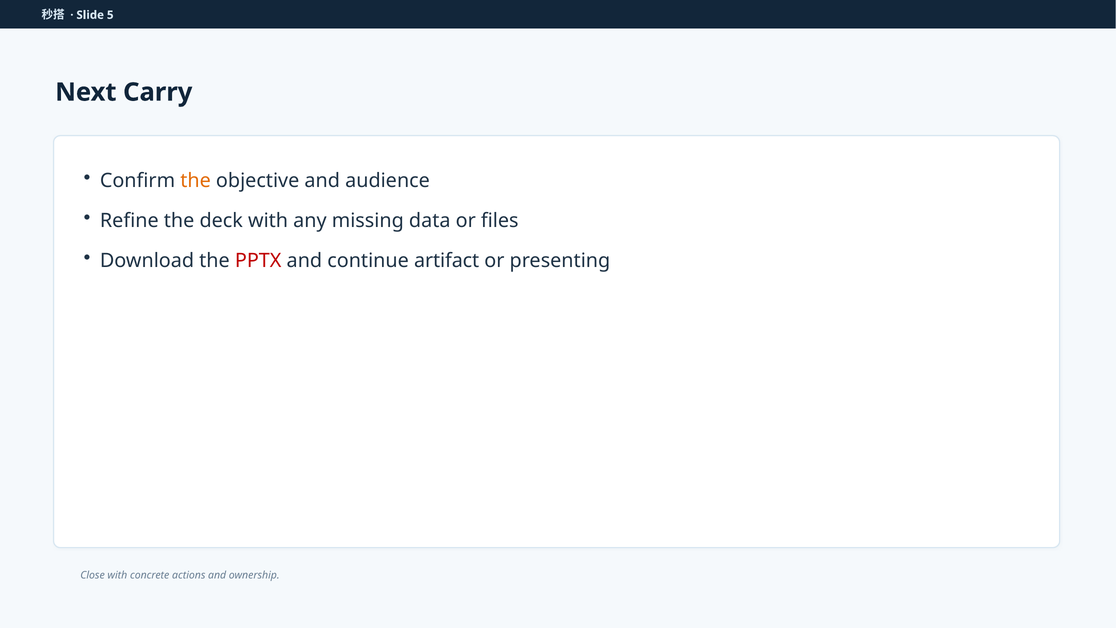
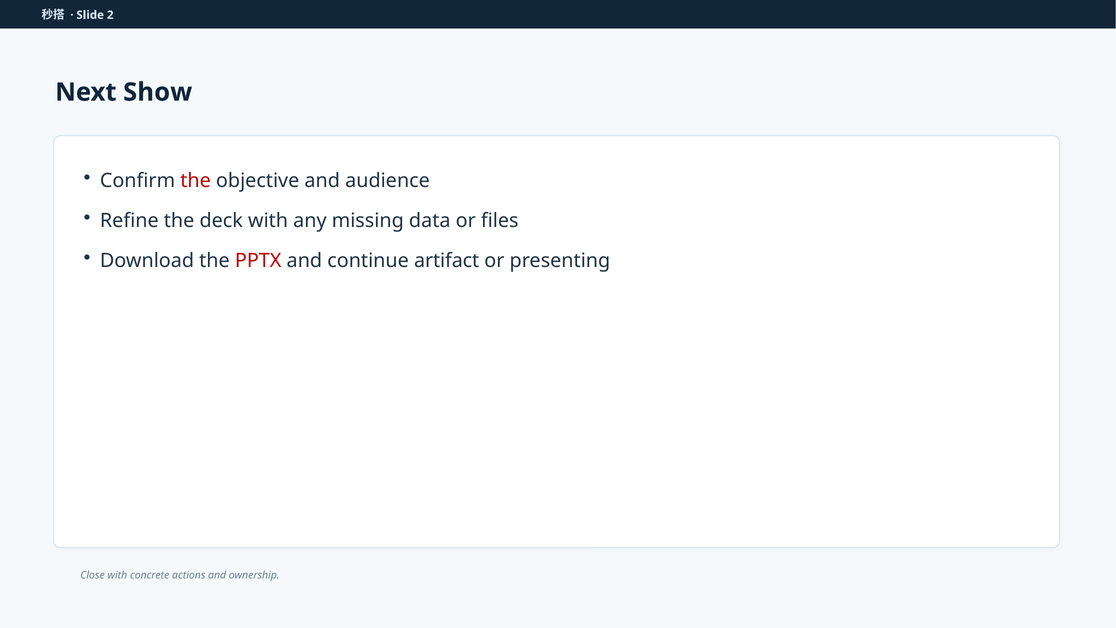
5: 5 -> 2 (110, 15)
Carry: Carry -> Show (158, 92)
the colour: orange -> red (196, 181)
